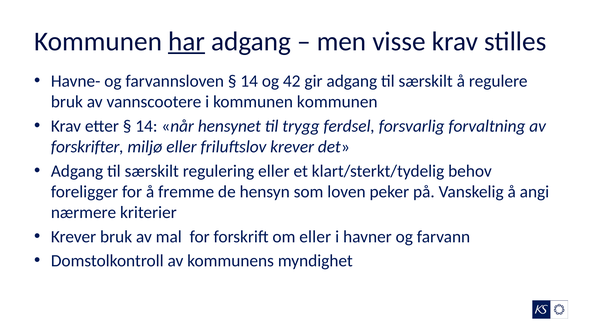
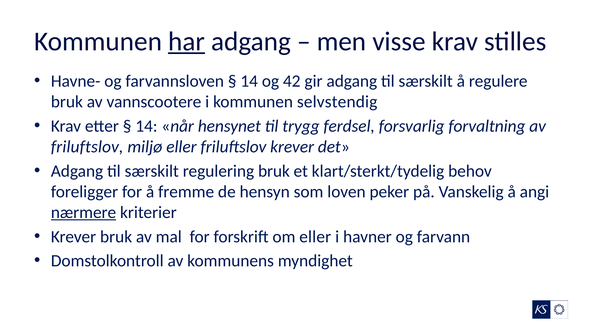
kommunen kommunen: kommunen -> selvstendig (337, 102)
forskrifter: forskrifter -> friluftslov (87, 147)
regulering eller: eller -> bruk (274, 171)
nærmere underline: none -> present (84, 213)
